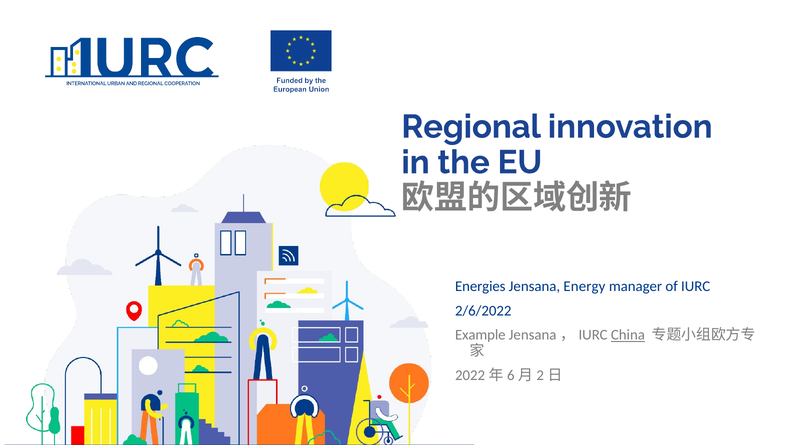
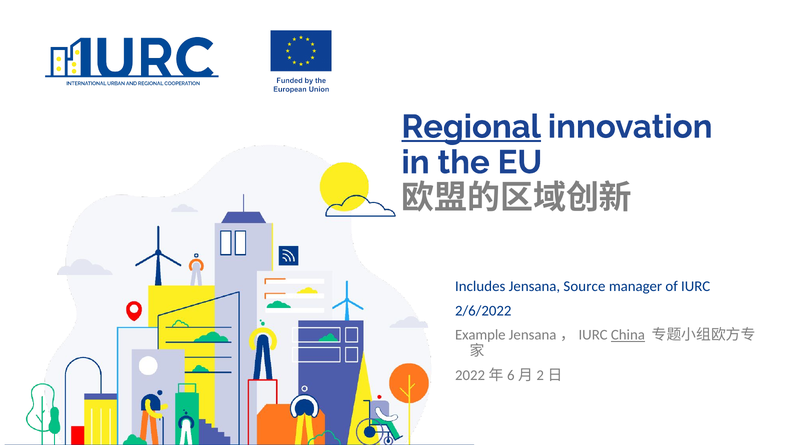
Regional underline: none -> present (471, 127)
Energies: Energies -> Includes (480, 286)
Energy: Energy -> Source (584, 286)
